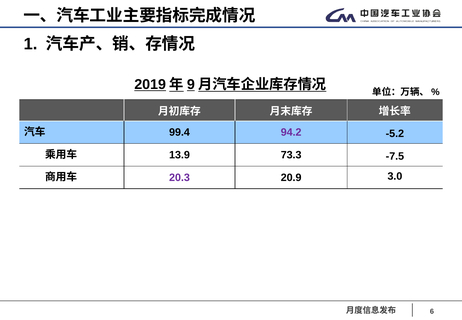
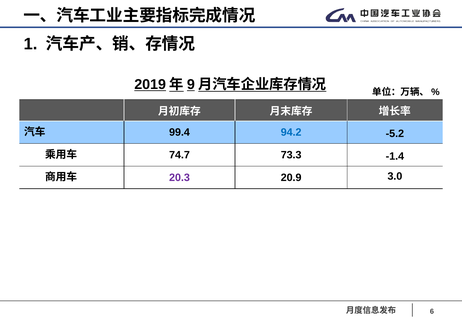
94.2 colour: purple -> blue (291, 132)
13.9: 13.9 -> 74.7 (179, 155)
-7.5: -7.5 -> -1.4 (395, 156)
